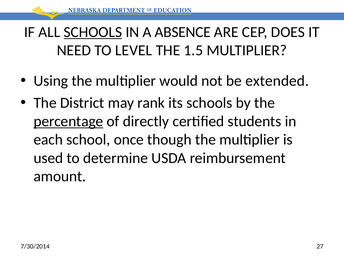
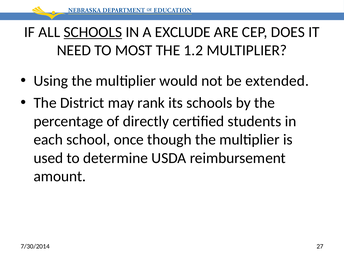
ABSENCE: ABSENCE -> EXCLUDE (183, 32)
LEVEL: LEVEL -> MOST (134, 50)
1.5: 1.5 -> 1.2 (193, 50)
percentage underline: present -> none (68, 121)
